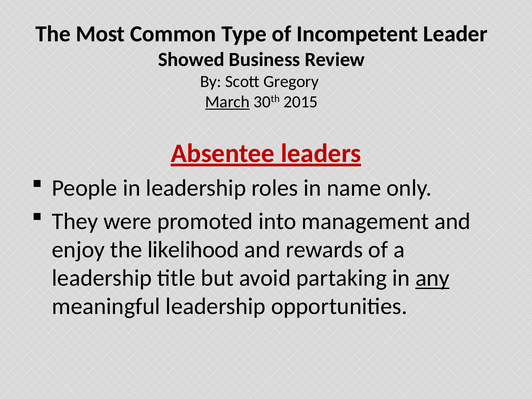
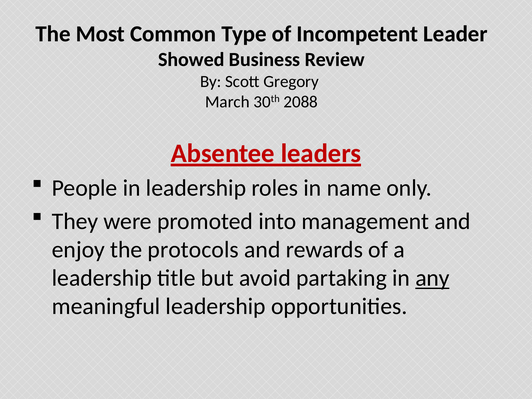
March underline: present -> none (227, 102)
2015: 2015 -> 2088 (301, 102)
likelihood: likelihood -> protocols (193, 250)
